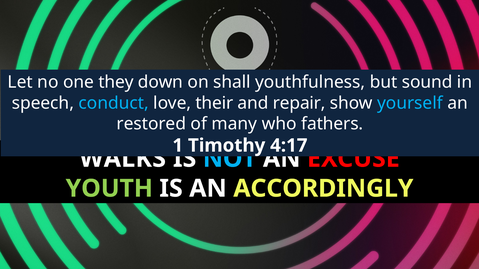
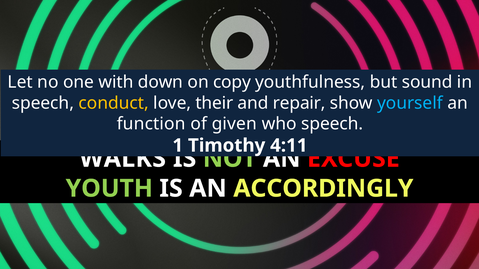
they: they -> with (116, 82)
shall: shall -> copy (232, 82)
conduct colour: light blue -> yellow (114, 103)
restored: restored -> function (151, 124)
many: many -> given (234, 124)
who fathers: fathers -> speech (332, 124)
4:17: 4:17 -> 4:11 (289, 146)
NOT colour: light blue -> light green (230, 159)
